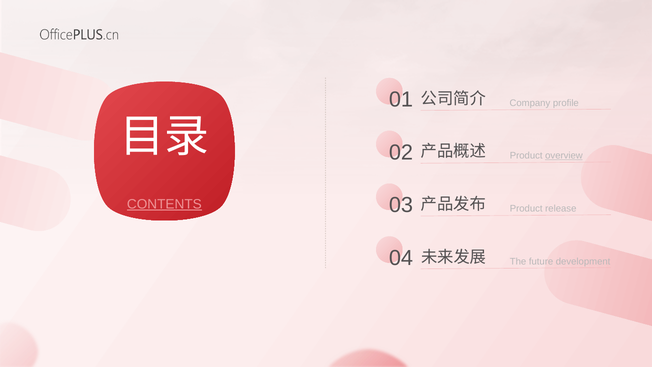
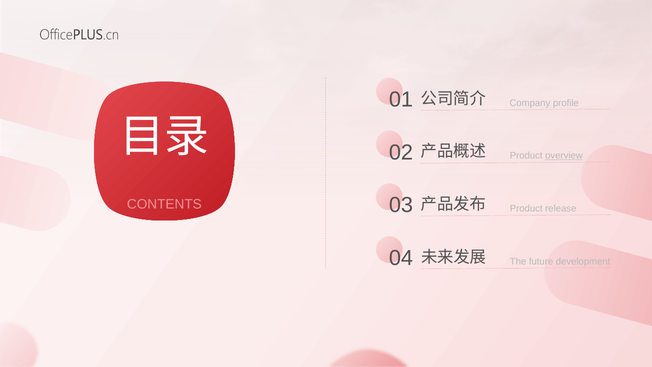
CONTENTS underline: present -> none (164, 204)
